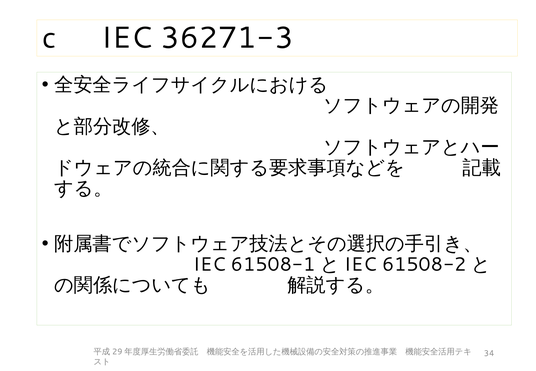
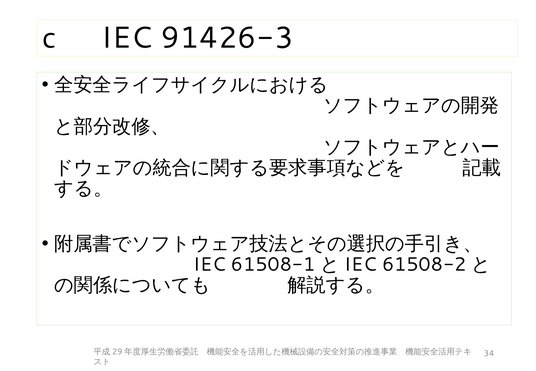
36271-3: 36271-3 -> 91426-3 (227, 38)
